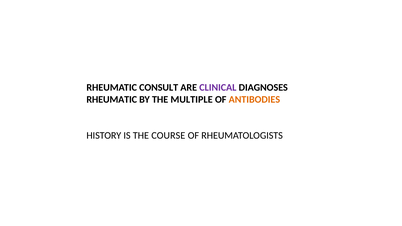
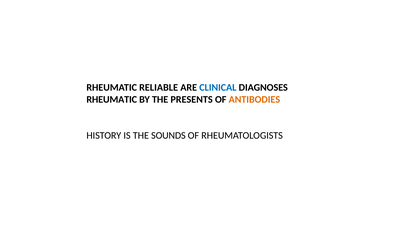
CONSULT: CONSULT -> RELIABLE (159, 87)
CLINICAL colour: purple -> blue (218, 87)
MULTIPLE: MULTIPLE -> PRESENTS (192, 100)
COURSE: COURSE -> SOUNDS (168, 136)
